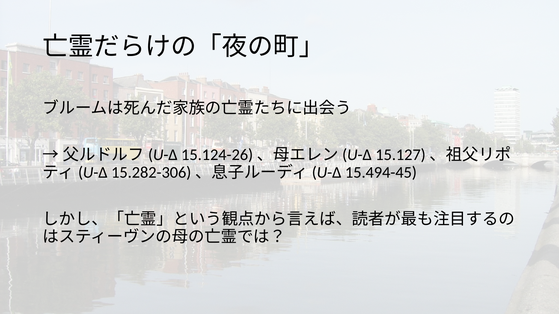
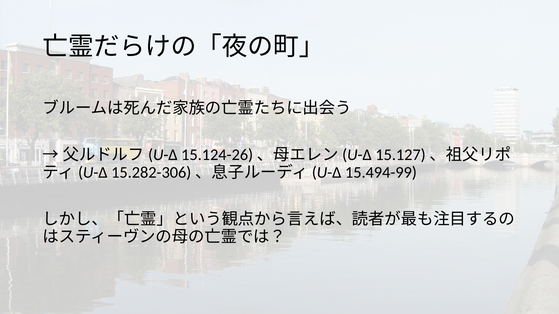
15.494-45: 15.494-45 -> 15.494-99 (381, 173)
